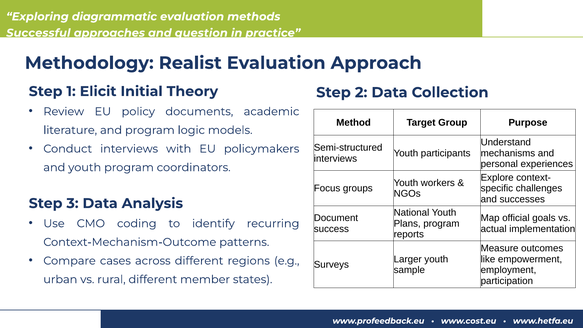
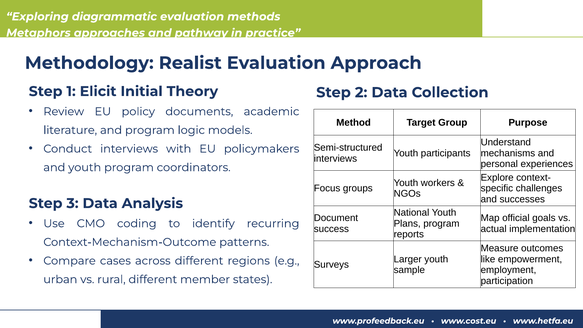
Successful: Successful -> Metaphors (38, 33)
question: question -> pathway (201, 33)
